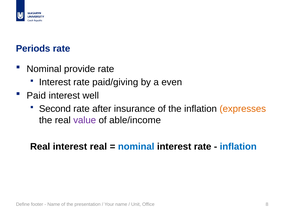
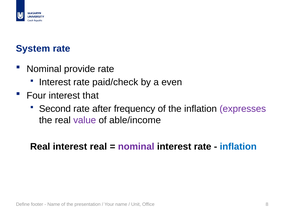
Periods: Periods -> System (33, 49)
paid/giving: paid/giving -> paid/check (115, 83)
Paid: Paid -> Four (36, 96)
well: well -> that (91, 96)
insurance: insurance -> frequency (135, 109)
expresses colour: orange -> purple (243, 109)
nominal colour: blue -> purple (136, 147)
